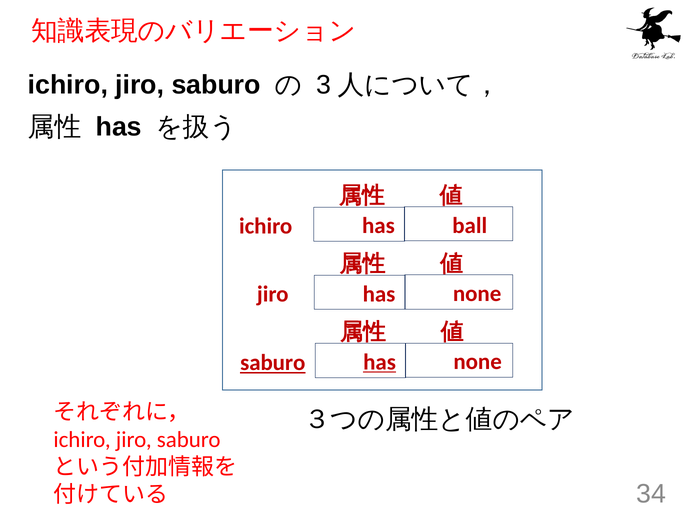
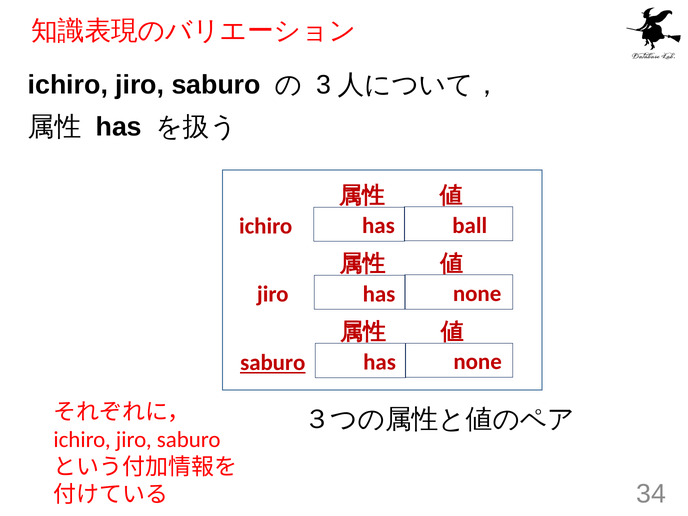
has underline: present -> none (380, 362)
